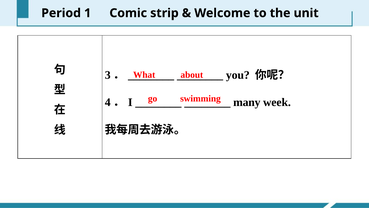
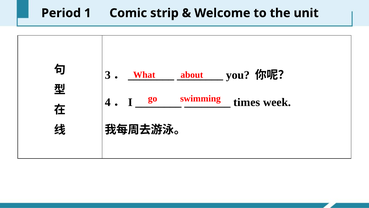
many: many -> times (247, 102)
